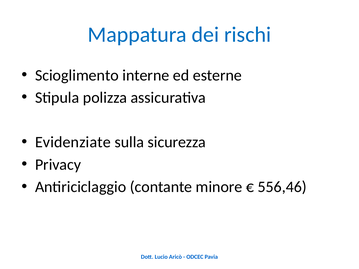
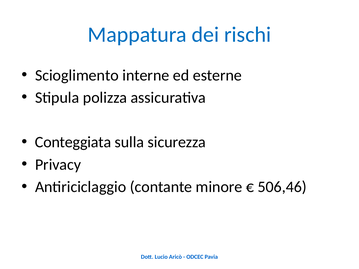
Evidenziate: Evidenziate -> Conteggiata (73, 142)
556,46: 556,46 -> 506,46 (282, 187)
